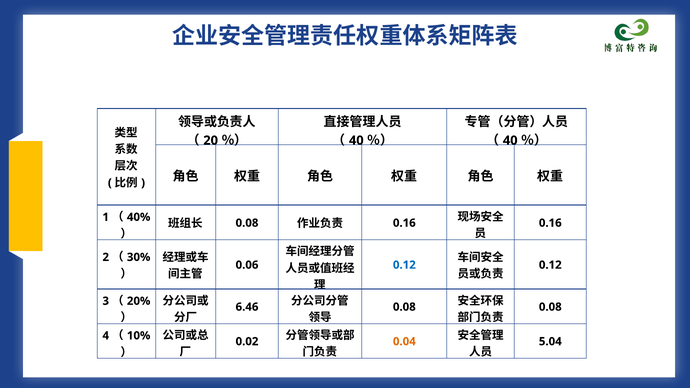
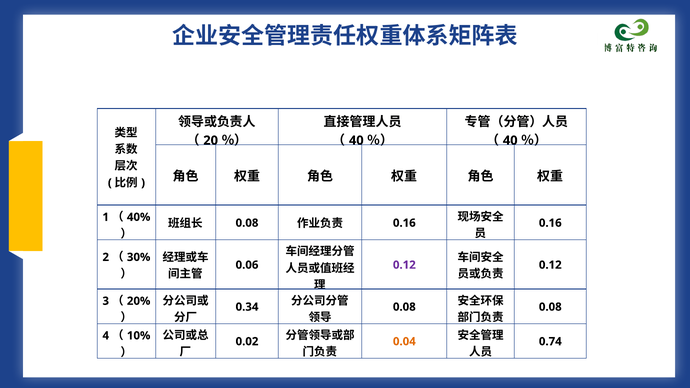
0.12 colour: blue -> purple (404, 265)
6.46: 6.46 -> 0.34 (247, 307)
5.04: 5.04 -> 0.74 (550, 342)
